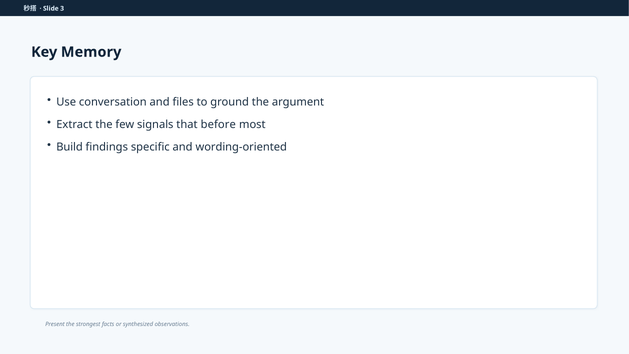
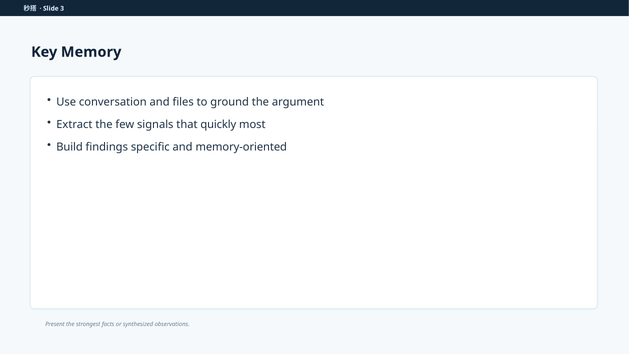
before: before -> quickly (218, 124)
wording-oriented: wording-oriented -> memory-oriented (241, 147)
